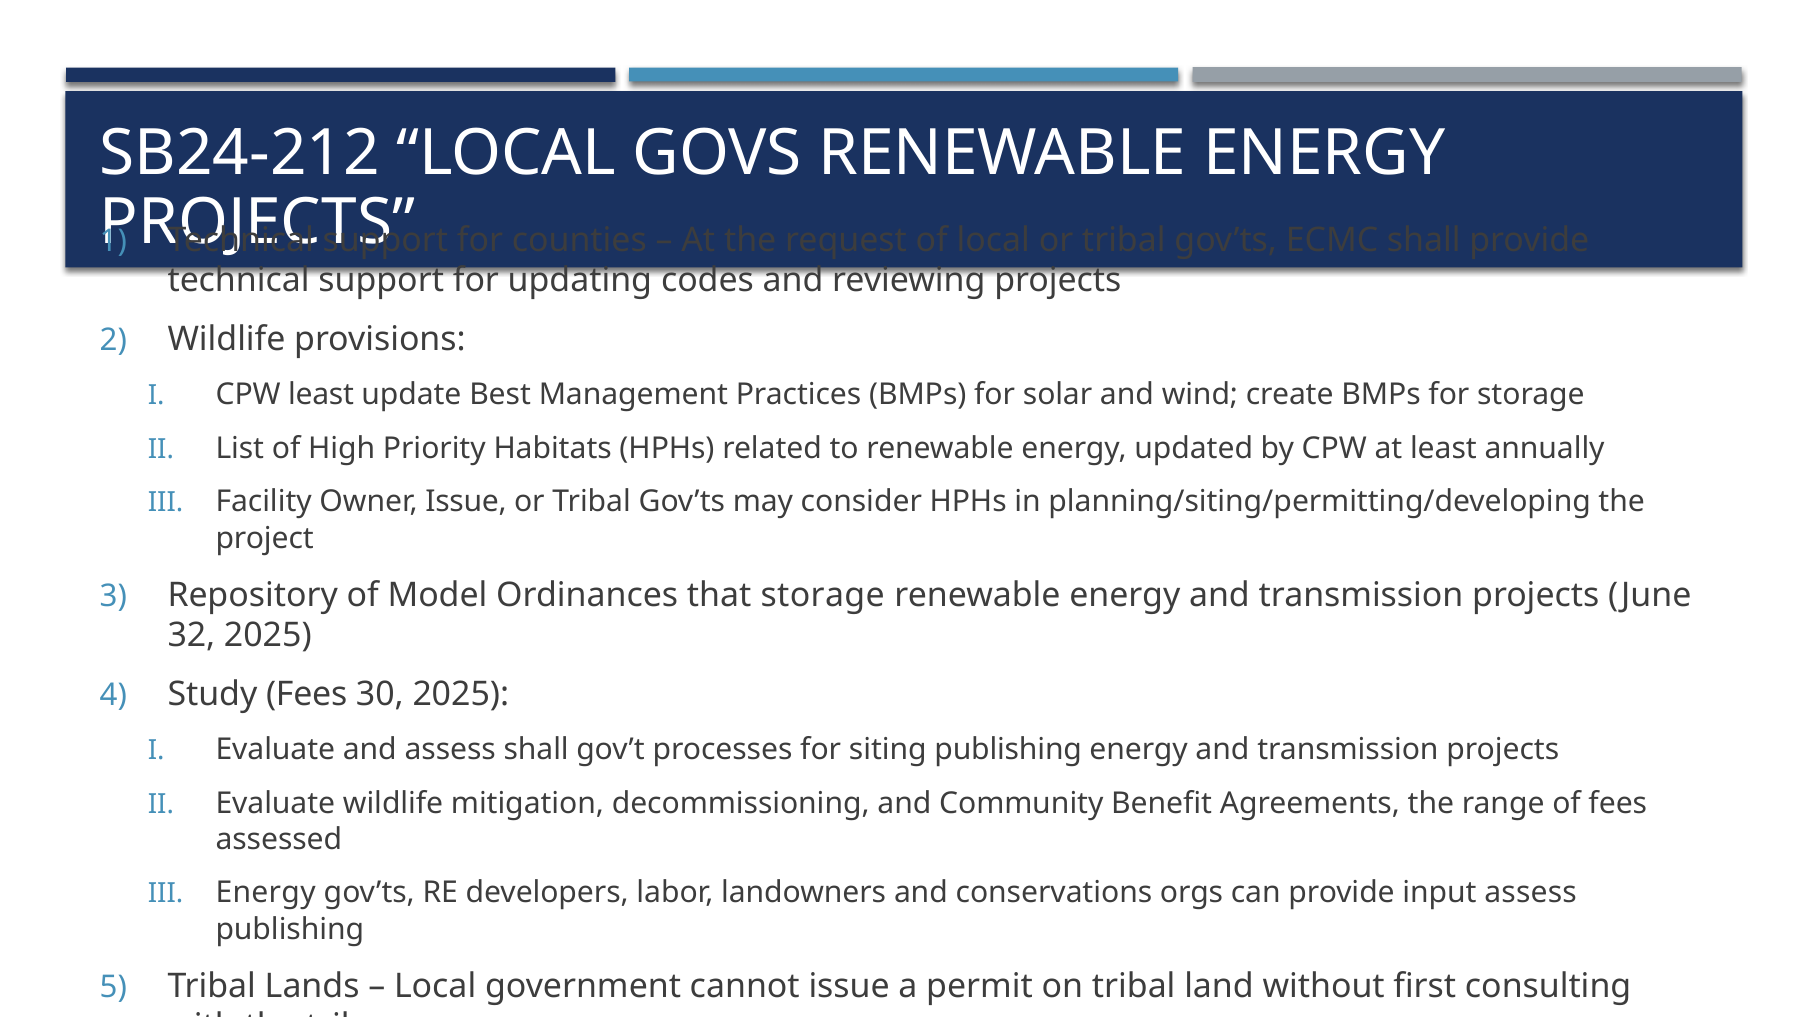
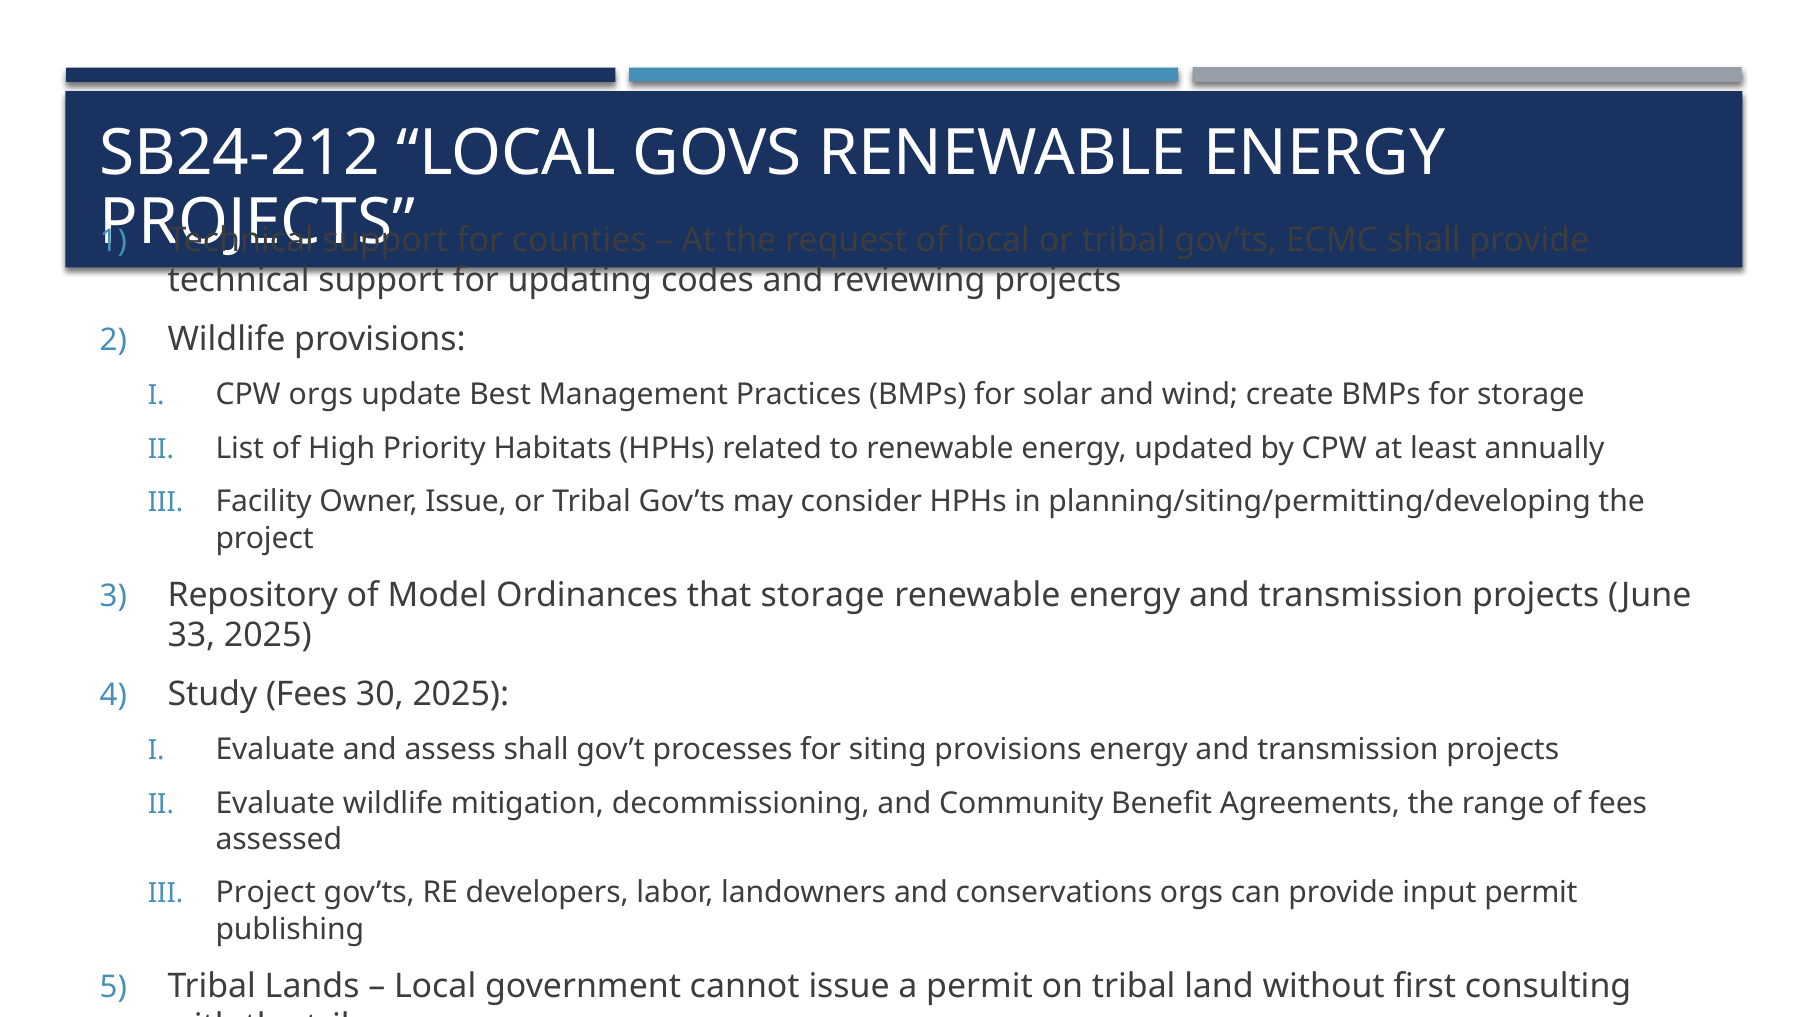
CPW least: least -> orgs (321, 395)
32: 32 -> 33 (191, 636)
siting publishing: publishing -> provisions (1008, 750)
Energy: Energy -> Project (266, 893)
input assess: assess -> permit (1531, 893)
